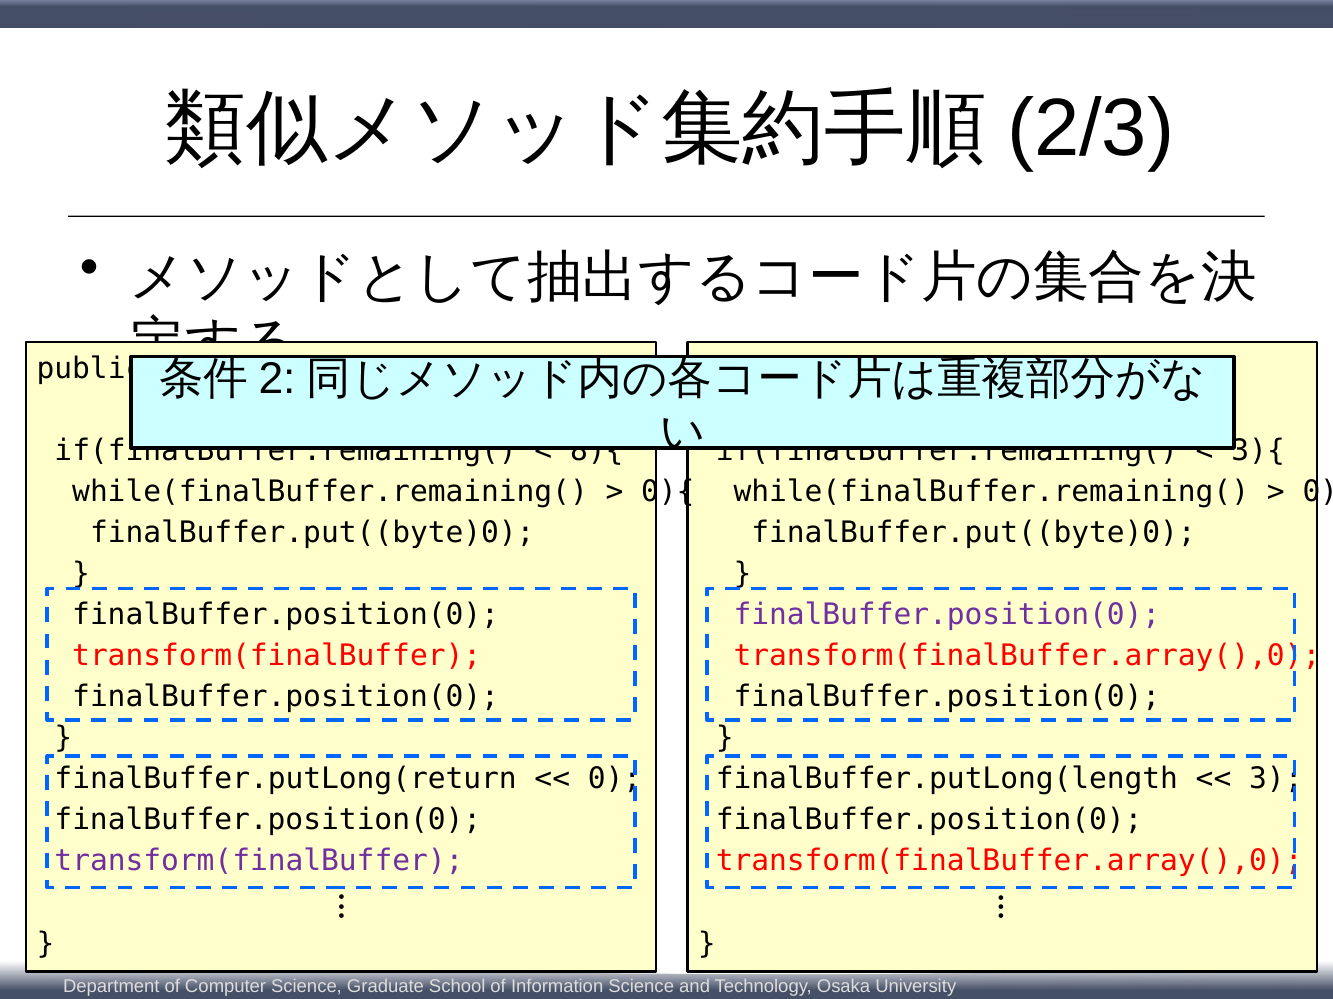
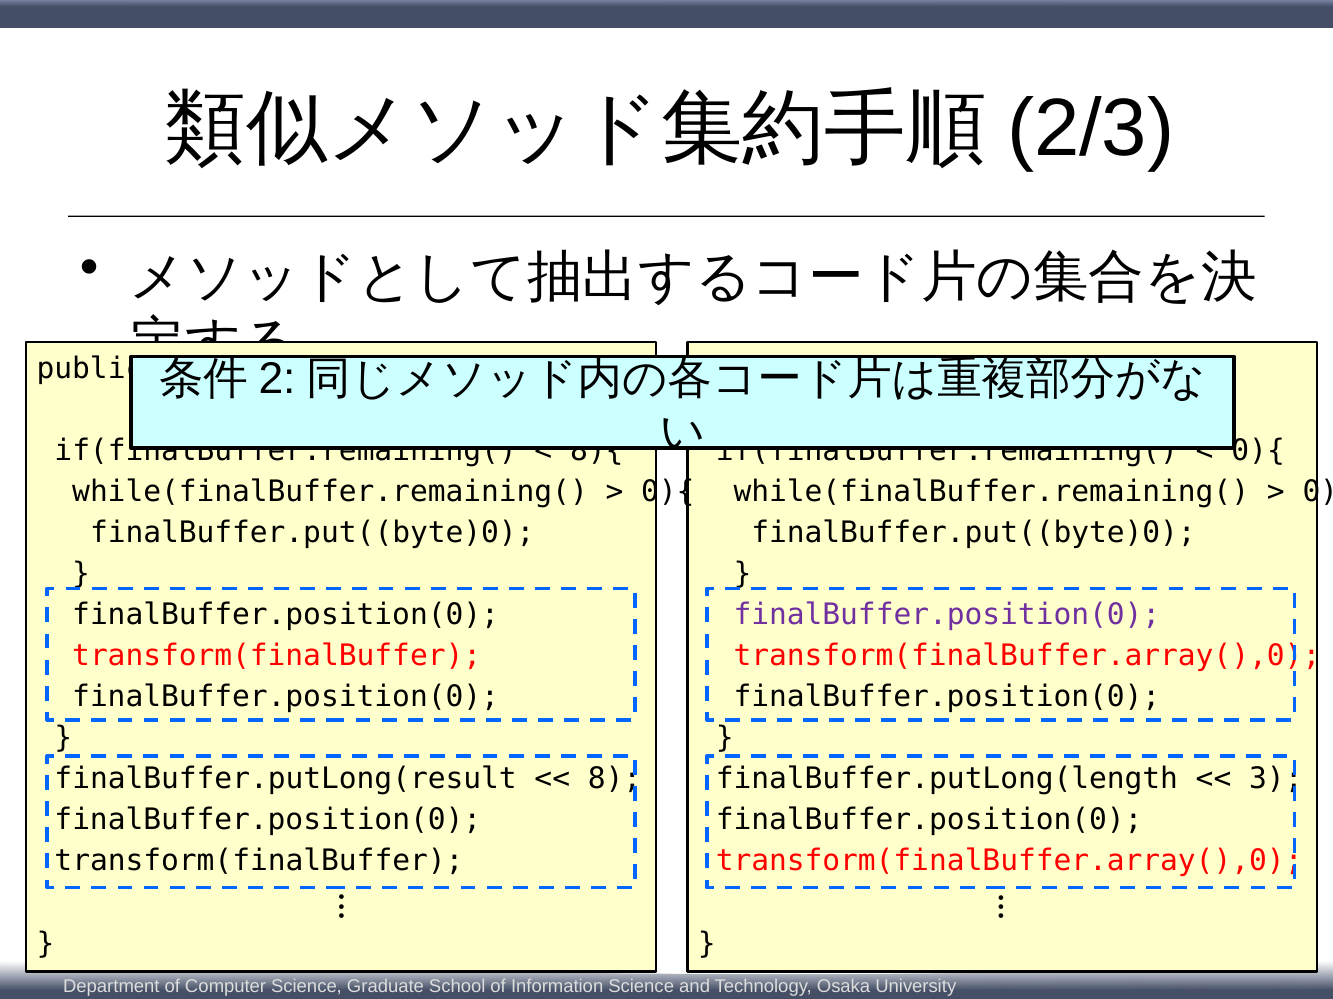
3){: 3){ -> 0){ (1258, 451)
finalBuffer.putLong(return: finalBuffer.putLong(return -> finalBuffer.putLong(result (286, 780)
0: 0 -> 8 (615, 780)
transform(finalBuffer colour: purple -> black (259, 862)
